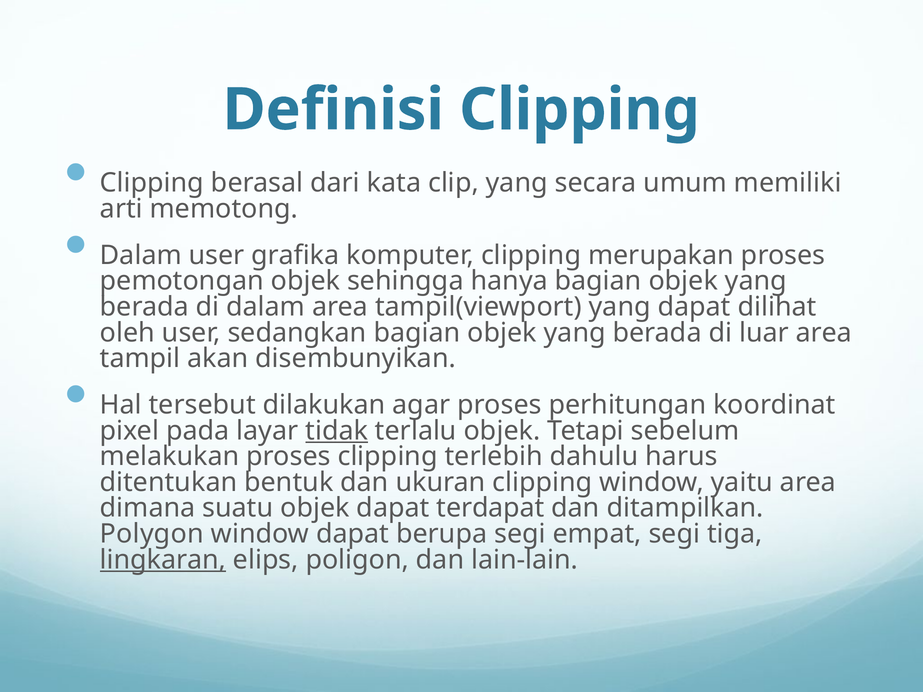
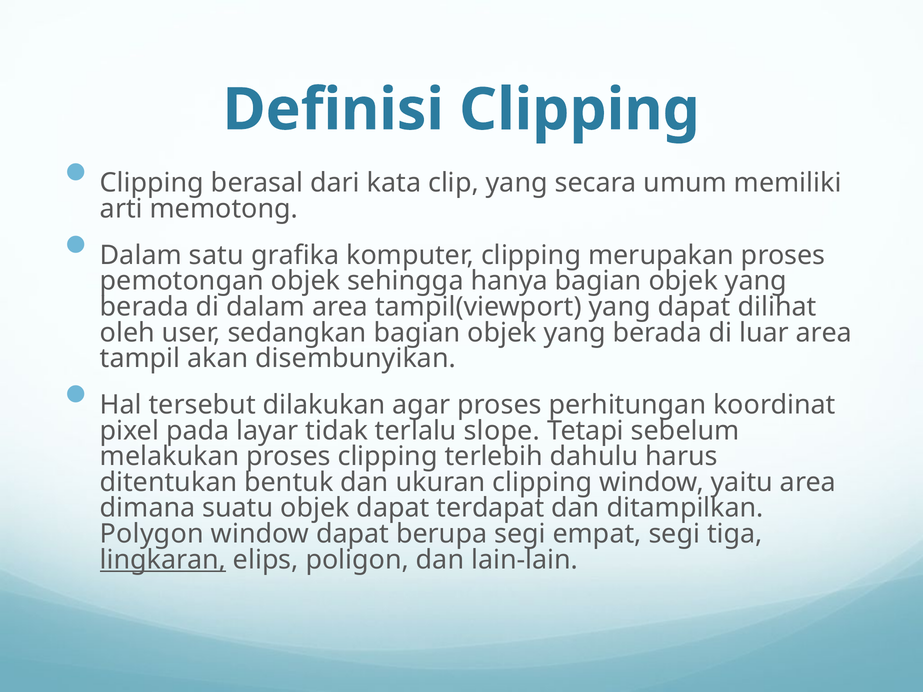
Dalam user: user -> satu (216, 255)
tidak underline: present -> none (337, 431)
terlalu objek: objek -> slope (502, 431)
